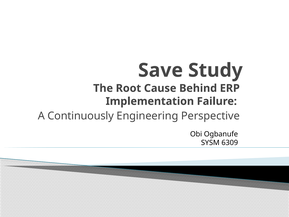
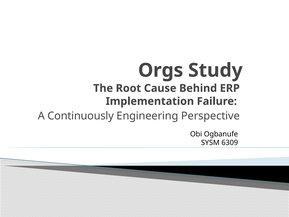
Save: Save -> Orgs (161, 70)
